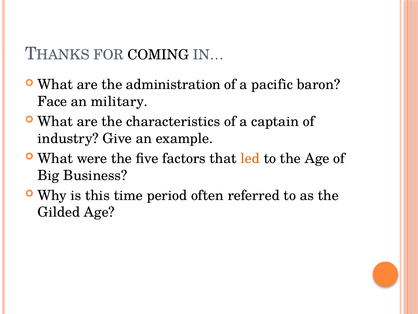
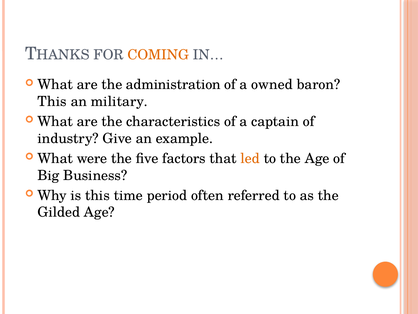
COMING colour: black -> orange (158, 55)
pacific: pacific -> owned (272, 85)
Face: Face -> This (52, 101)
